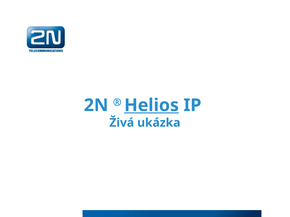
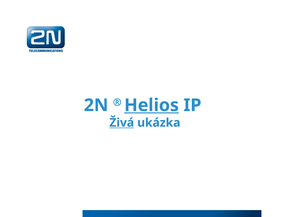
Živá underline: none -> present (122, 123)
